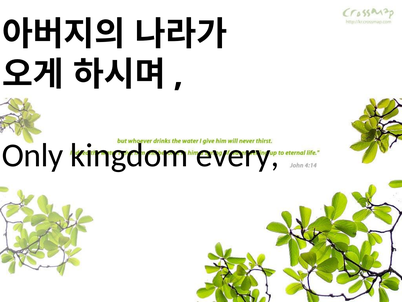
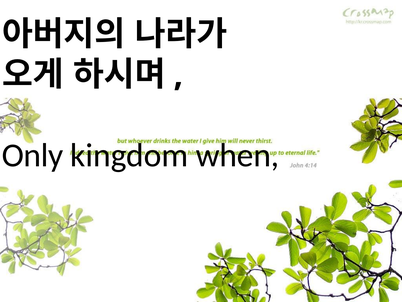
every: every -> when (237, 155)
